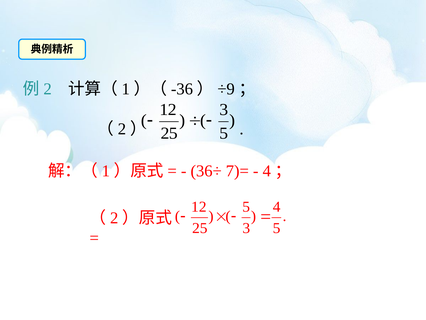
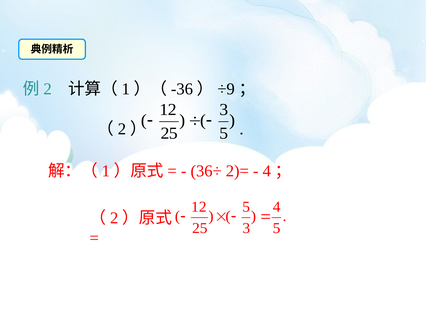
7)=: 7)= -> 2)= (237, 171)
